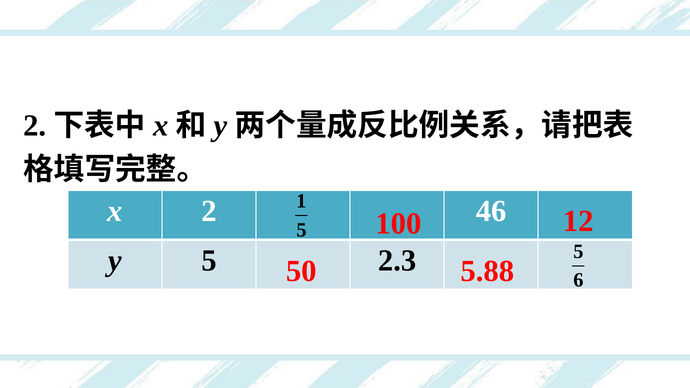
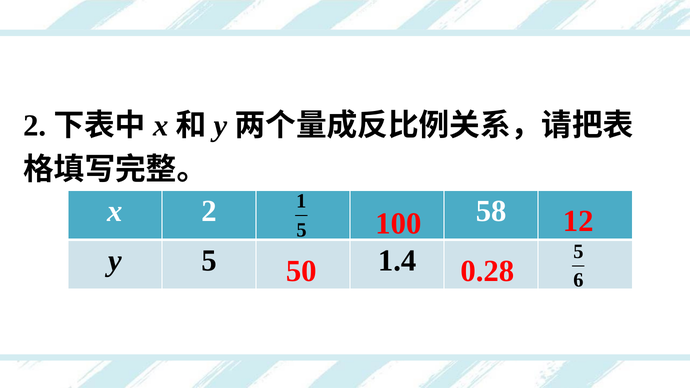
46: 46 -> 58 (491, 211)
2.3: 2.3 -> 1.4 (397, 261)
5.88: 5.88 -> 0.28 (487, 271)
